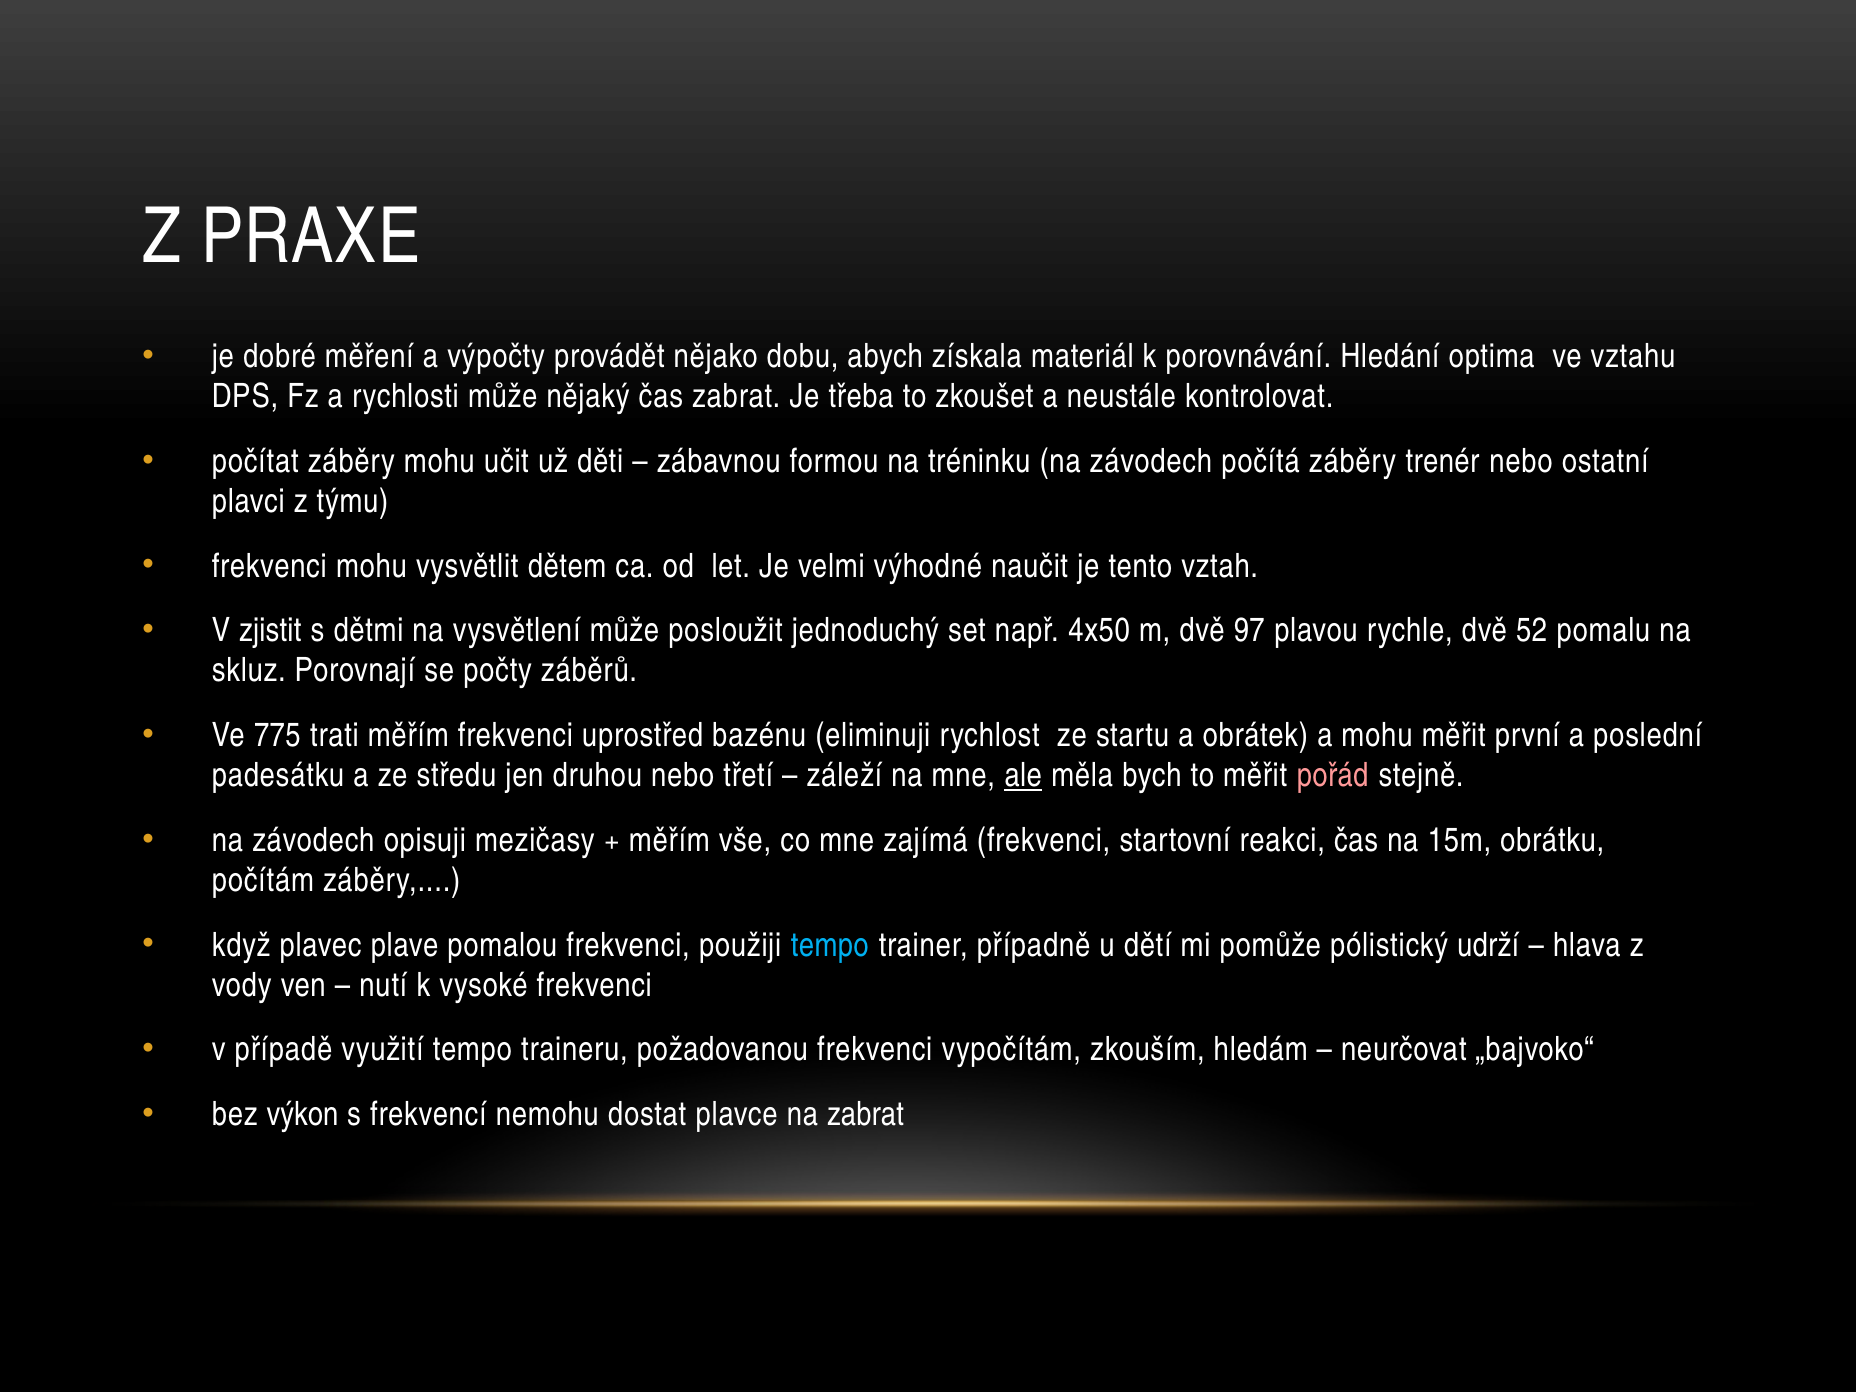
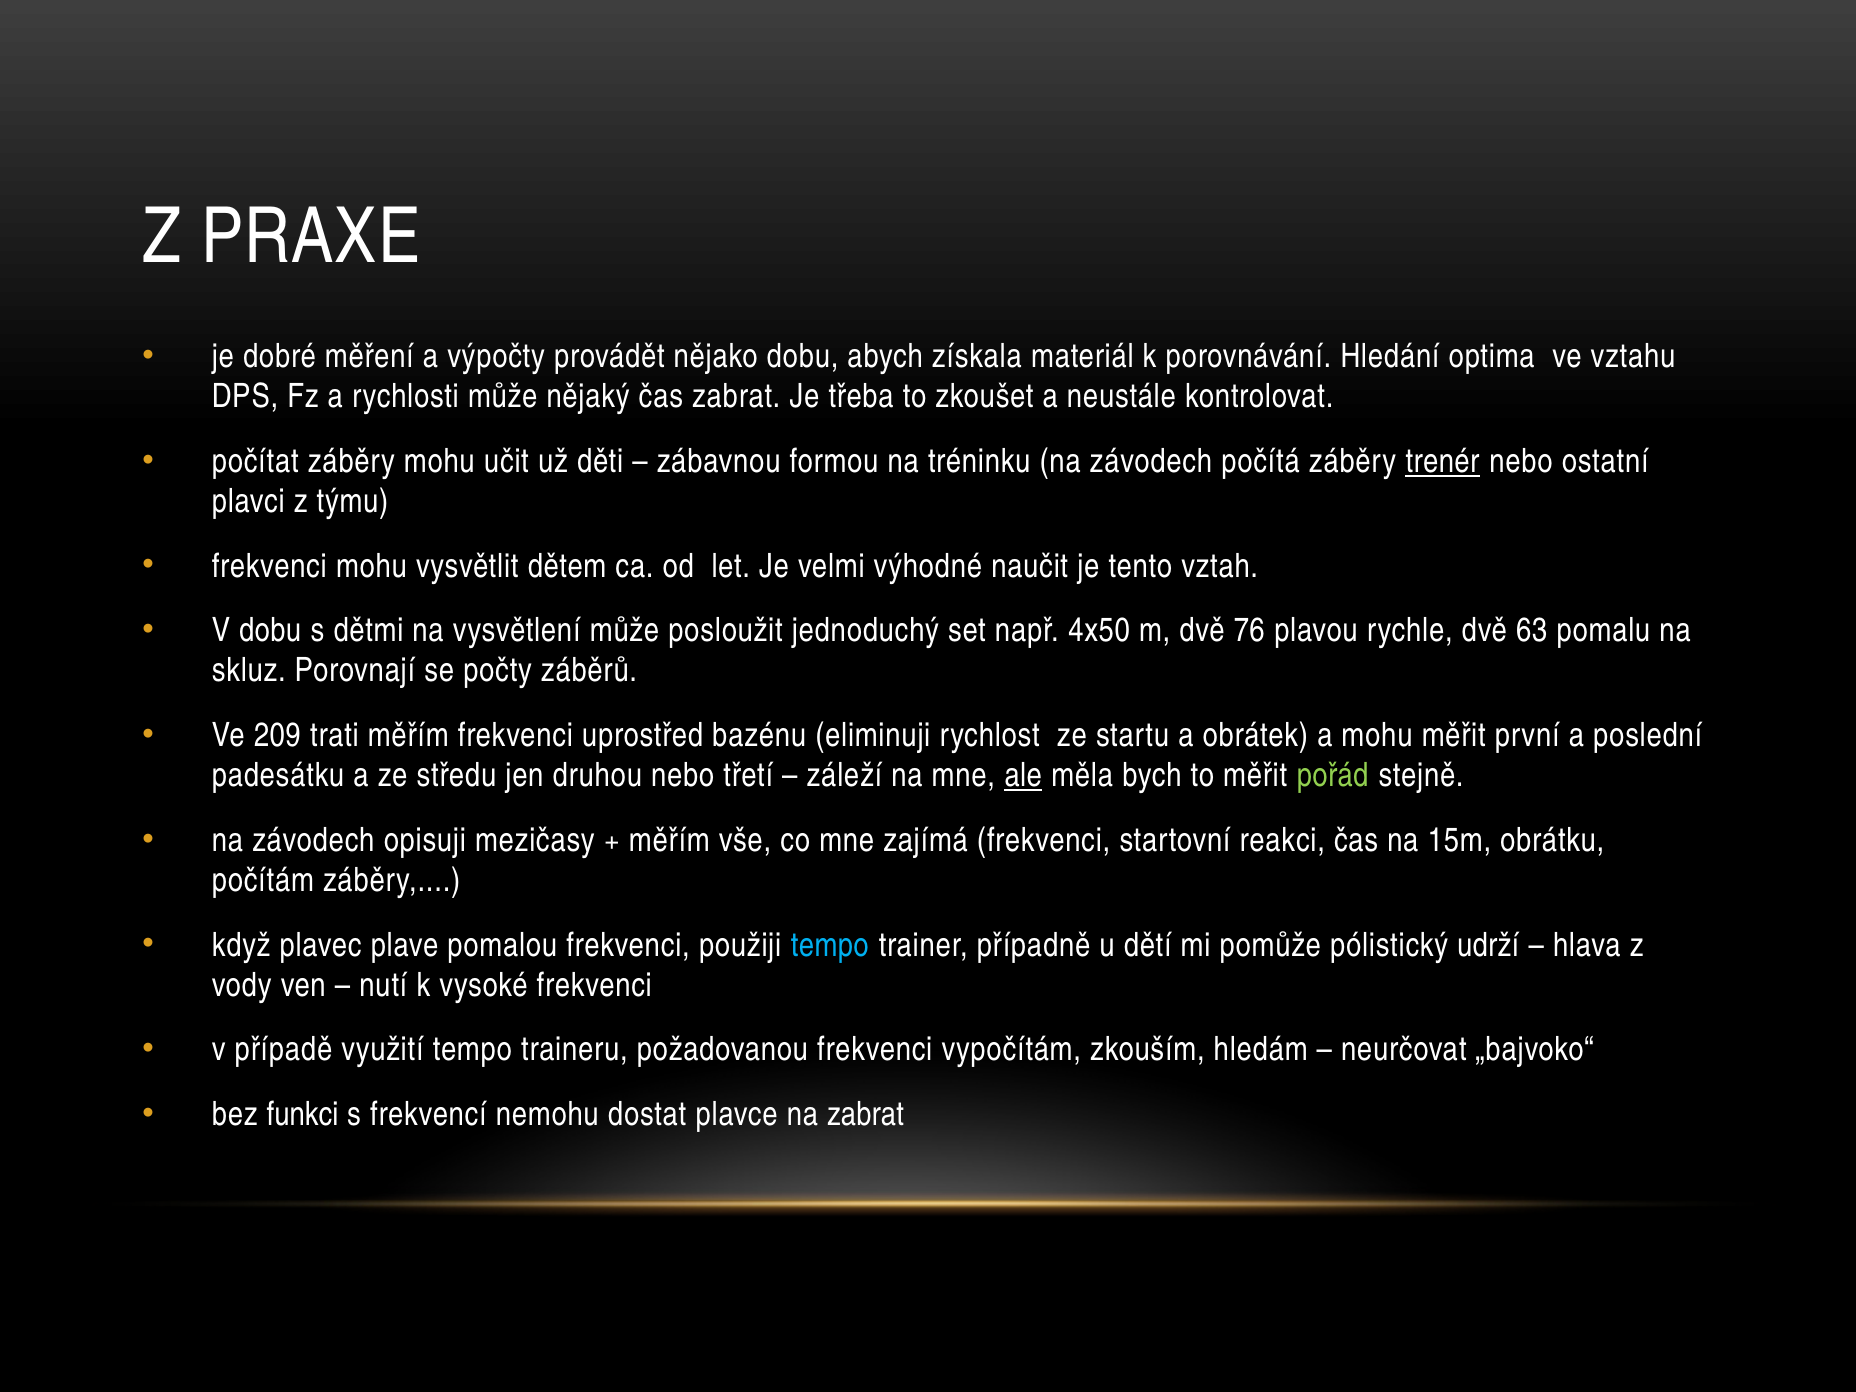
trenér underline: none -> present (1443, 461)
V zjistit: zjistit -> dobu (270, 631)
97: 97 -> 76 (1249, 631)
52: 52 -> 63 (1532, 631)
775: 775 -> 209 (277, 735)
pořád colour: pink -> light green (1333, 776)
výkon: výkon -> funkci (303, 1114)
